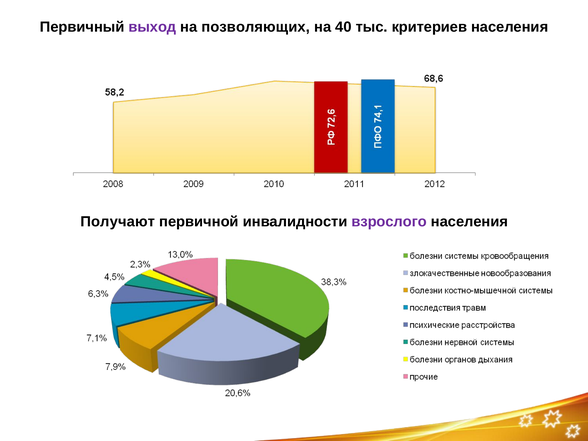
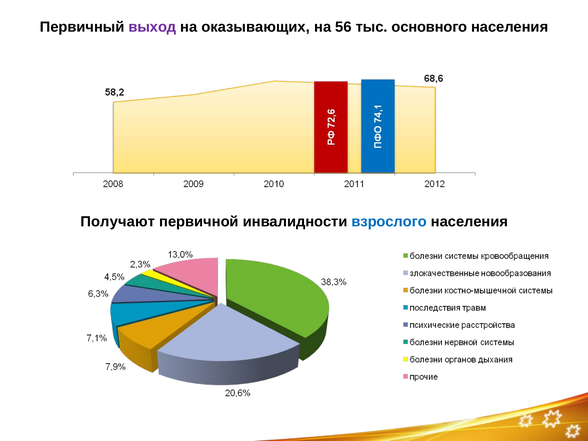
позволяющих: позволяющих -> оказывающих (256, 27)
40: 40 -> 56 (343, 27)
критериев: критериев -> основного (429, 27)
взрослого colour: purple -> blue (389, 222)
